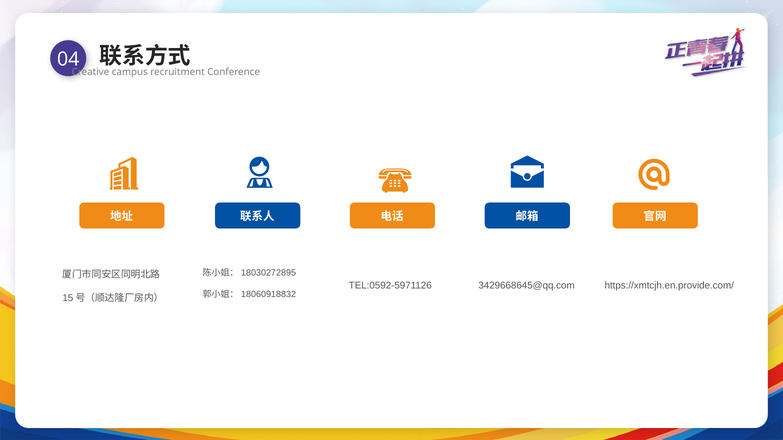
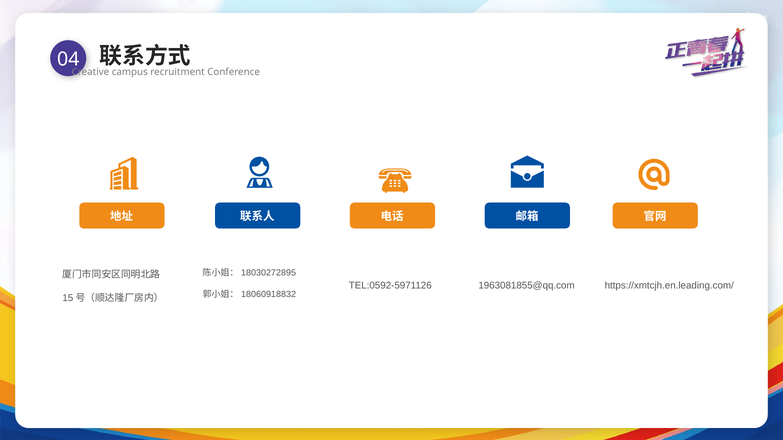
3429668645@qq.com: 3429668645@qq.com -> 1963081855@qq.com (527, 286)
https://xmtcjh.en.provide.com/: https://xmtcjh.en.provide.com/ -> https://xmtcjh.en.leading.com/ (669, 286)
